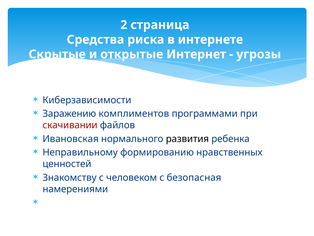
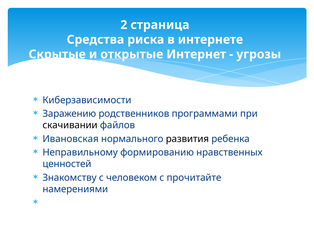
комплиментов: комплиментов -> родственников (134, 113)
скачивании colour: red -> black (70, 125)
безопасная: безопасная -> прочитайте (194, 177)
